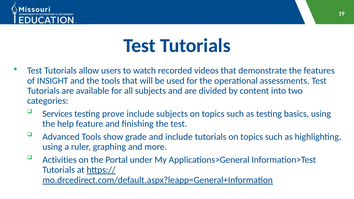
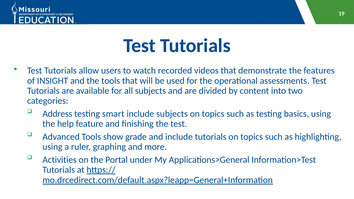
Services: Services -> Address (57, 114)
prove: prove -> smart (113, 114)
